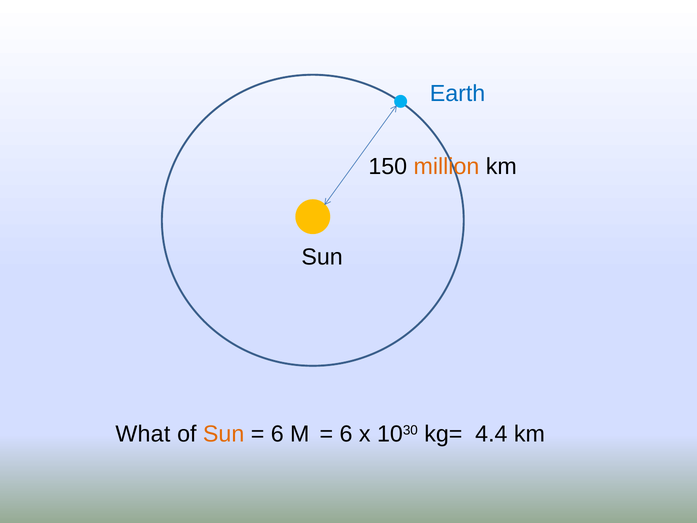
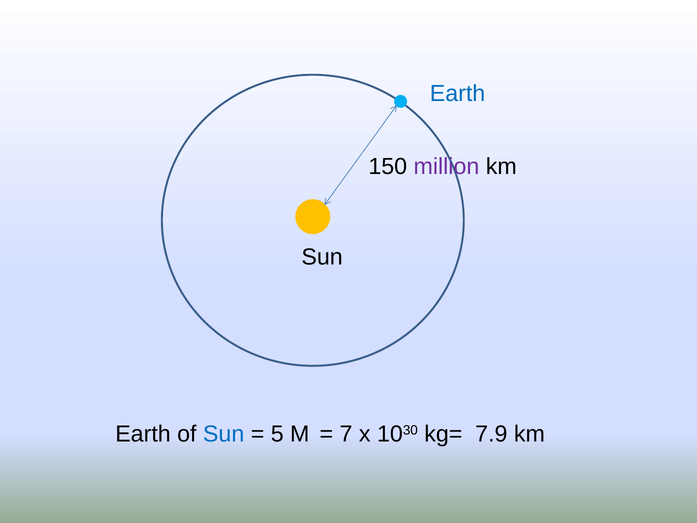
million colour: orange -> purple (446, 166)
What: What -> Earth (143, 434)
Sun colour: orange -> blue (224, 434)
6: 6 -> 5 (277, 434)
6: 6 -> 7 (346, 434)
4.4: 4.4 -> 7.9 (491, 434)
